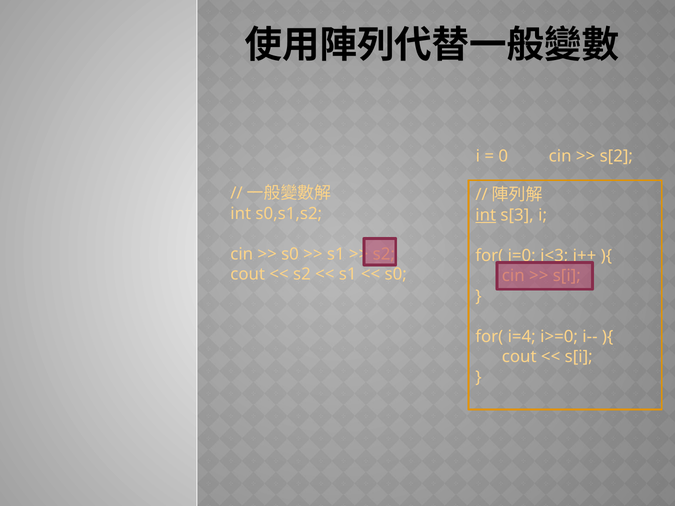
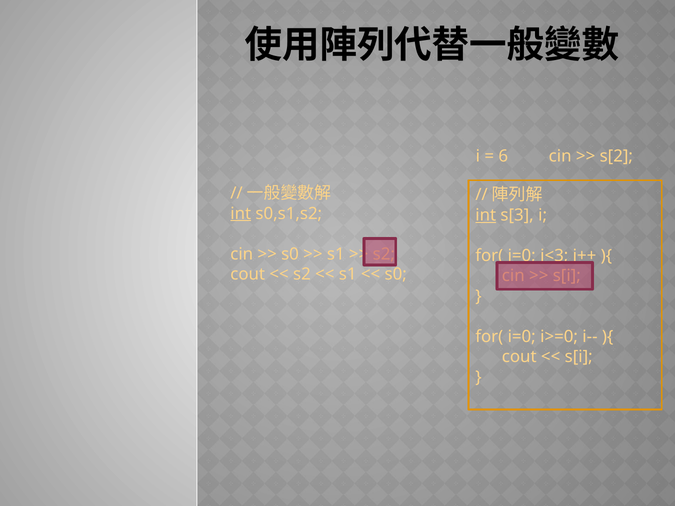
0: 0 -> 6 (503, 156)
int underline: none -> present (241, 214)
i=4: i=4 -> i=0 (522, 337)
